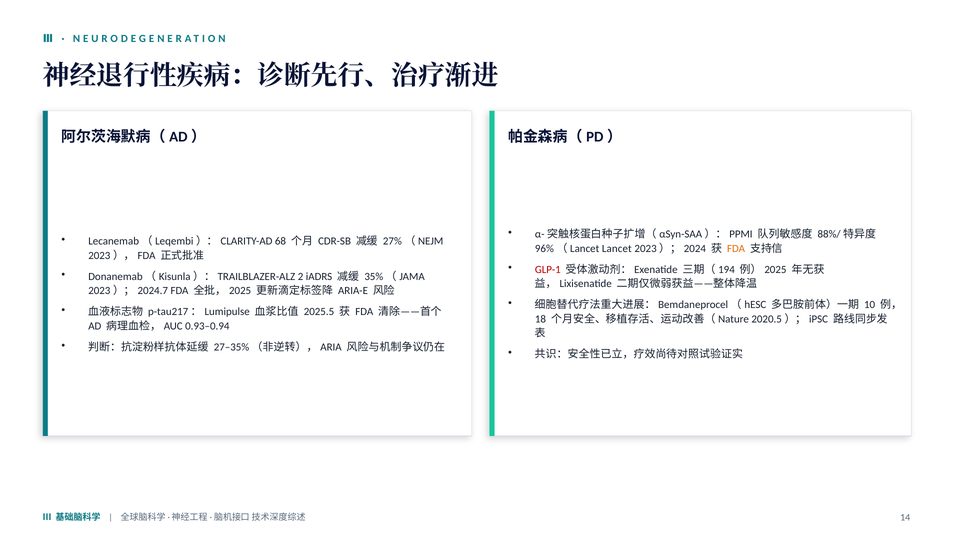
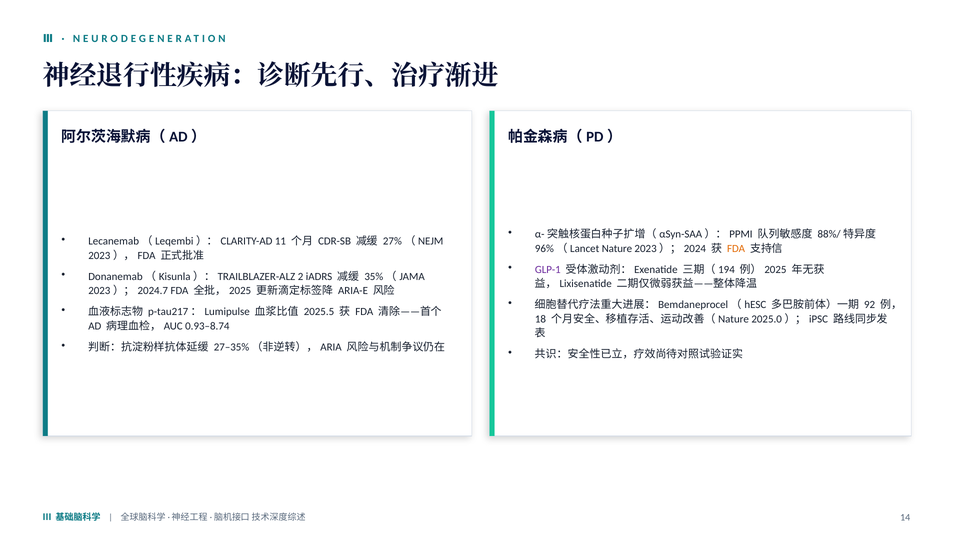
68: 68 -> 11 (280, 241)
Lancet: Lancet -> Nature (617, 248)
GLP-1 colour: red -> purple (548, 270)
10: 10 -> 92 (870, 305)
2020.5: 2020.5 -> 2025.0 (767, 319)
0.93–0.94: 0.93–0.94 -> 0.93–8.74 (207, 326)
